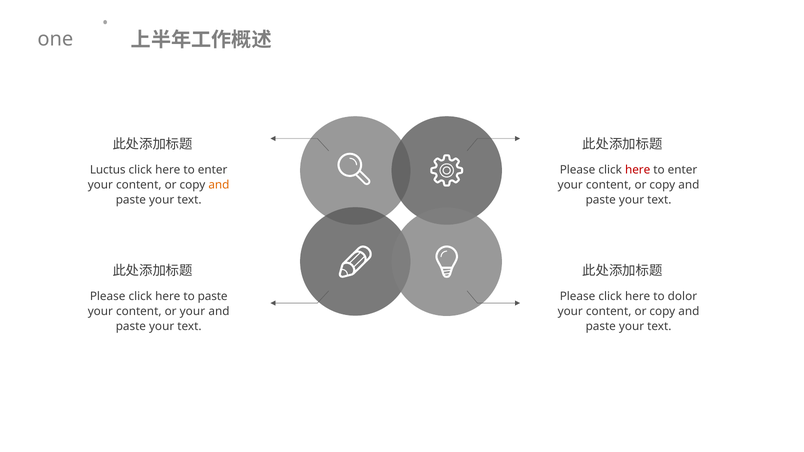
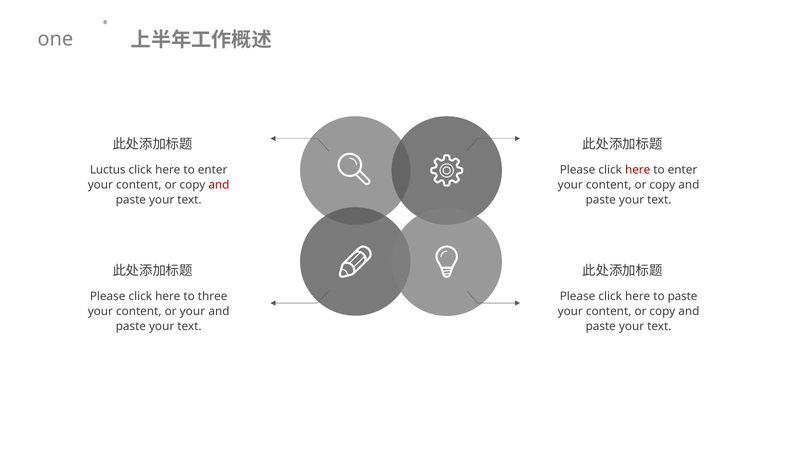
and colour: orange -> red (219, 185)
to paste: paste -> three (213, 296)
to dolor: dolor -> paste (683, 296)
